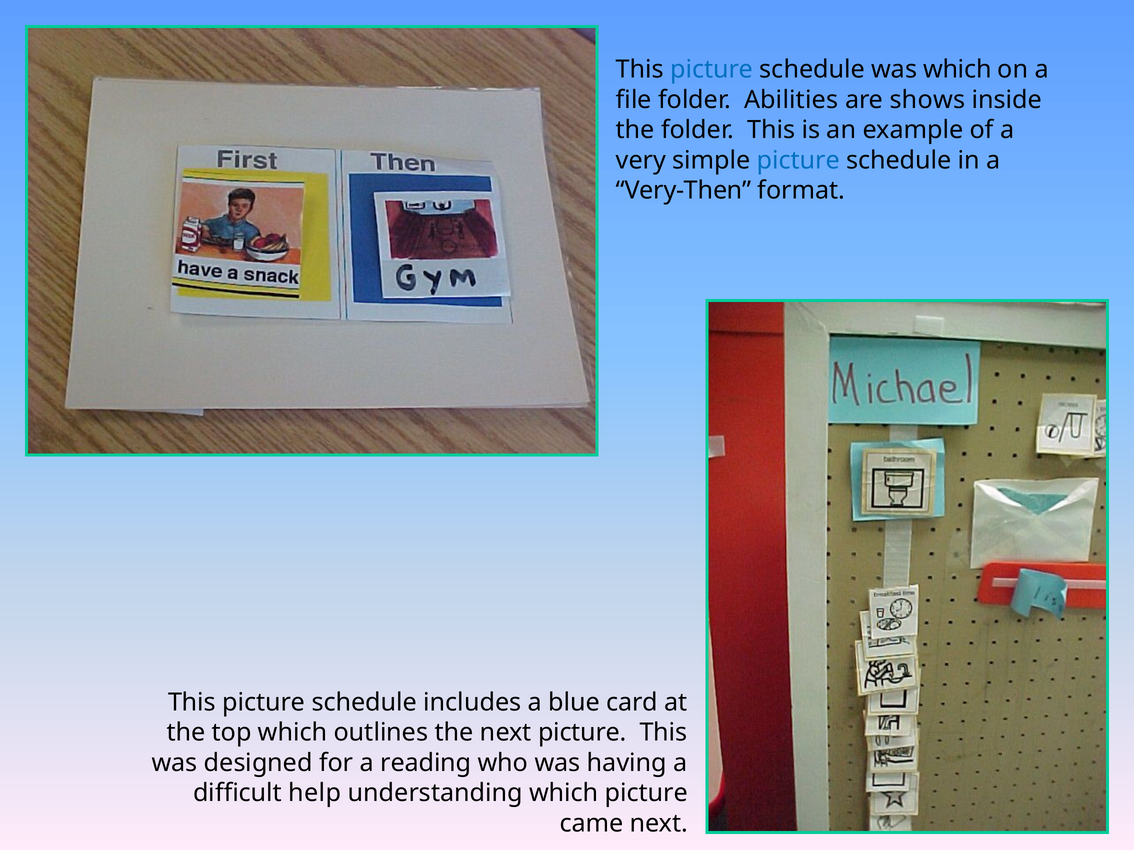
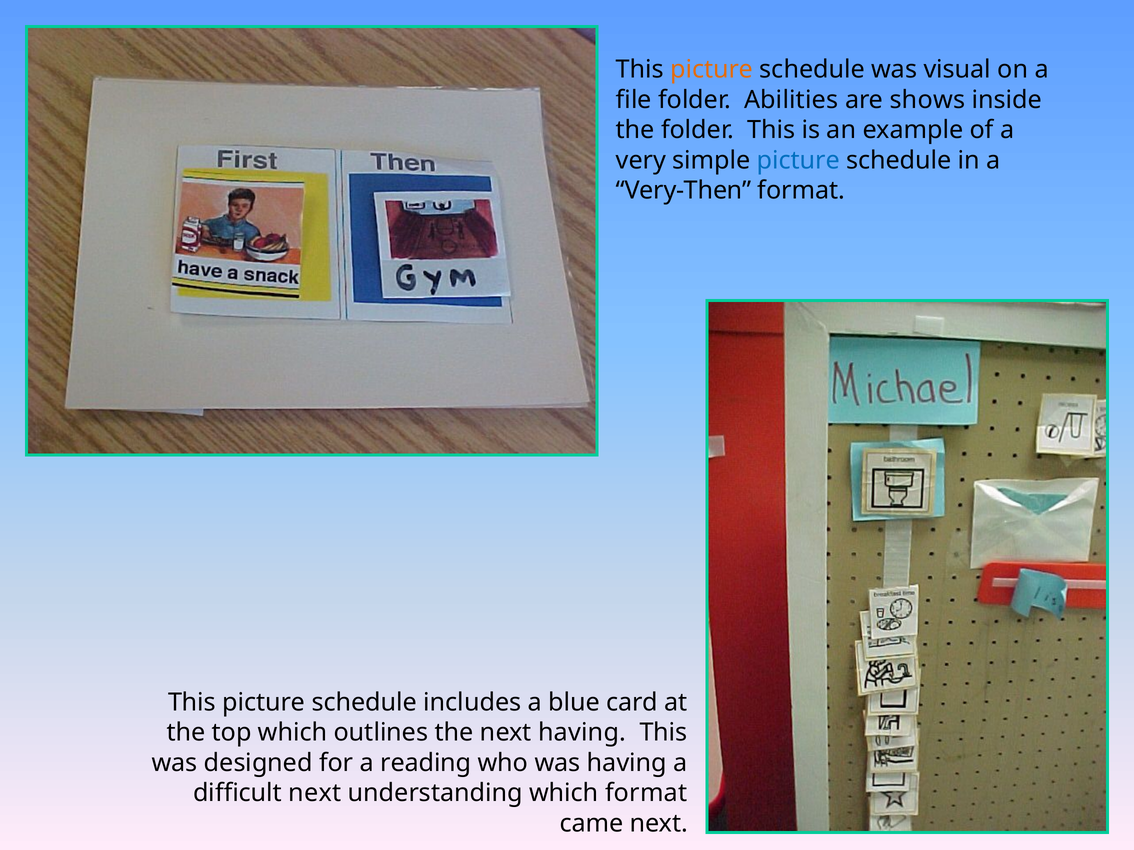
picture colour: blue -> orange (712, 70)
was which: which -> visual (957, 70)
next picture: picture -> having (582, 733)
difficult help: help -> next (315, 794)
which picture: picture -> format (646, 794)
